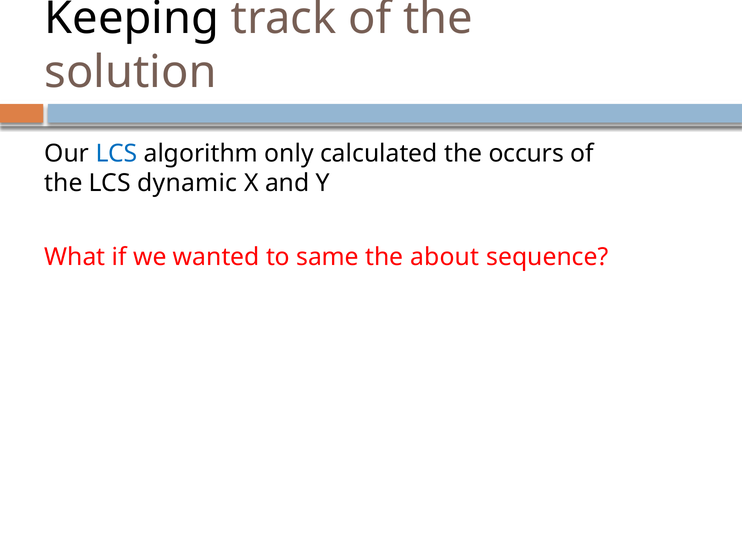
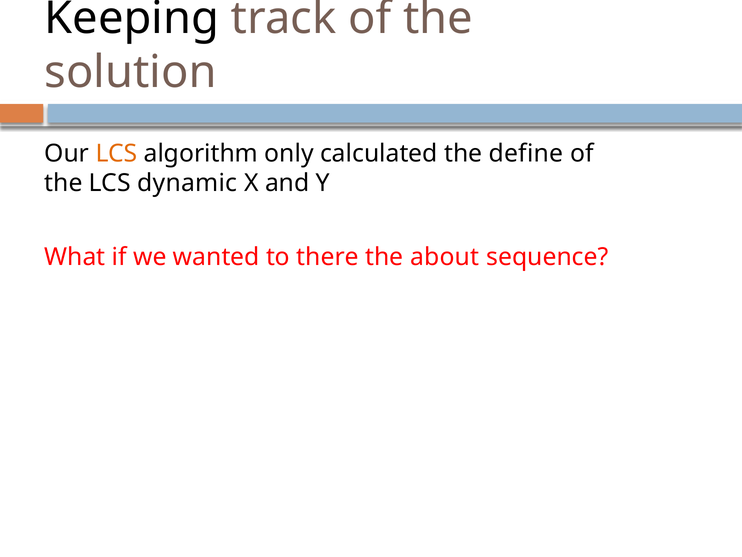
LCS colour: blue -> orange (117, 153)
occurs: occurs -> define (526, 153)
same: same -> there (328, 257)
